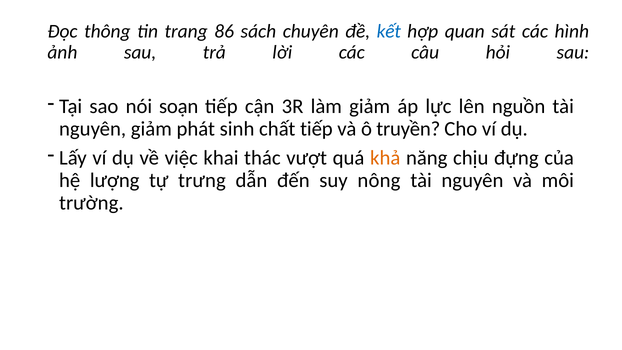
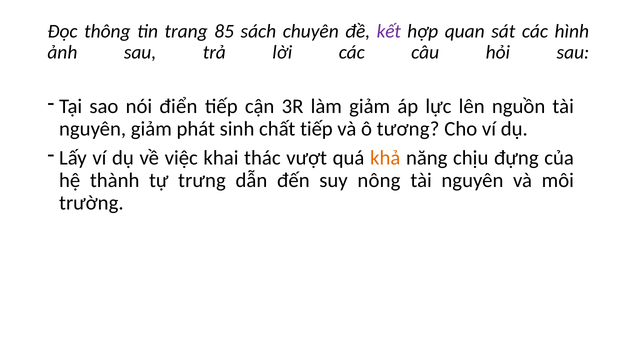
86: 86 -> 85 (224, 31)
kết colour: blue -> purple (389, 31)
soạn: soạn -> điển (178, 107)
truyền: truyền -> tương (408, 129)
lượng: lượng -> thành (115, 180)
